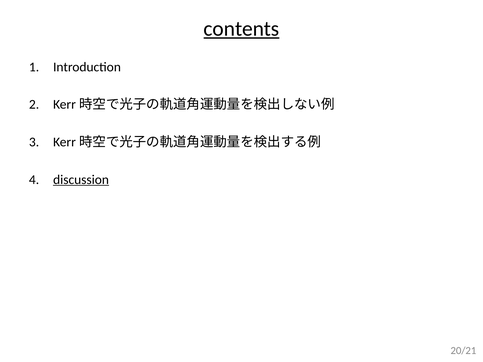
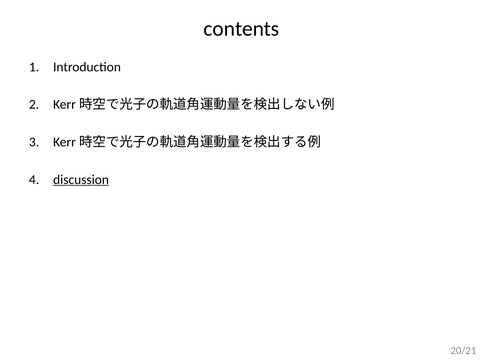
contents underline: present -> none (241, 29)
